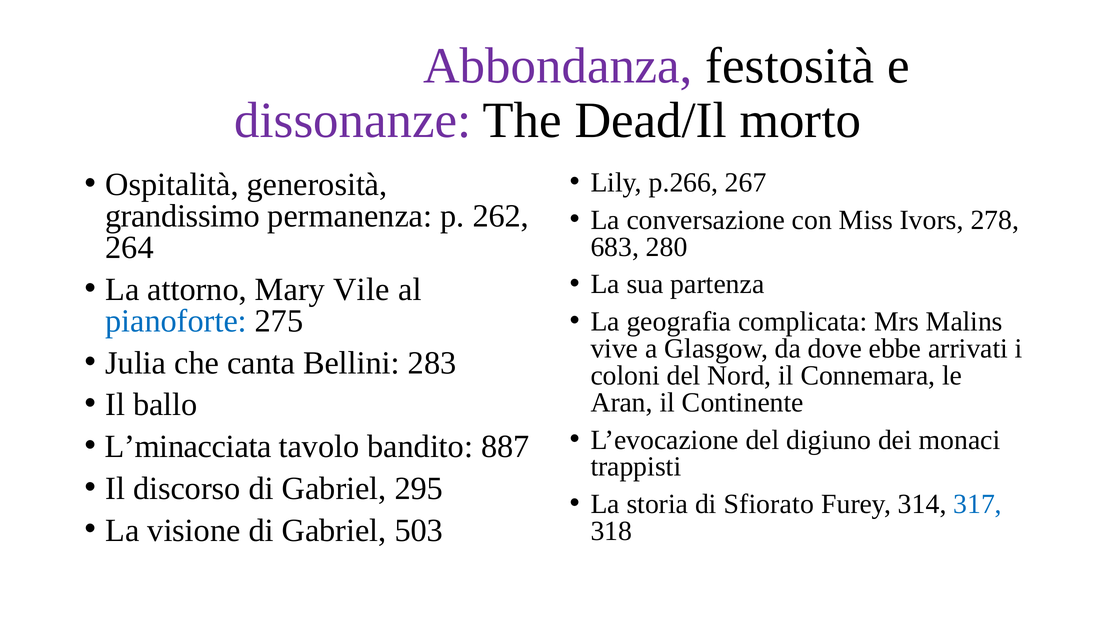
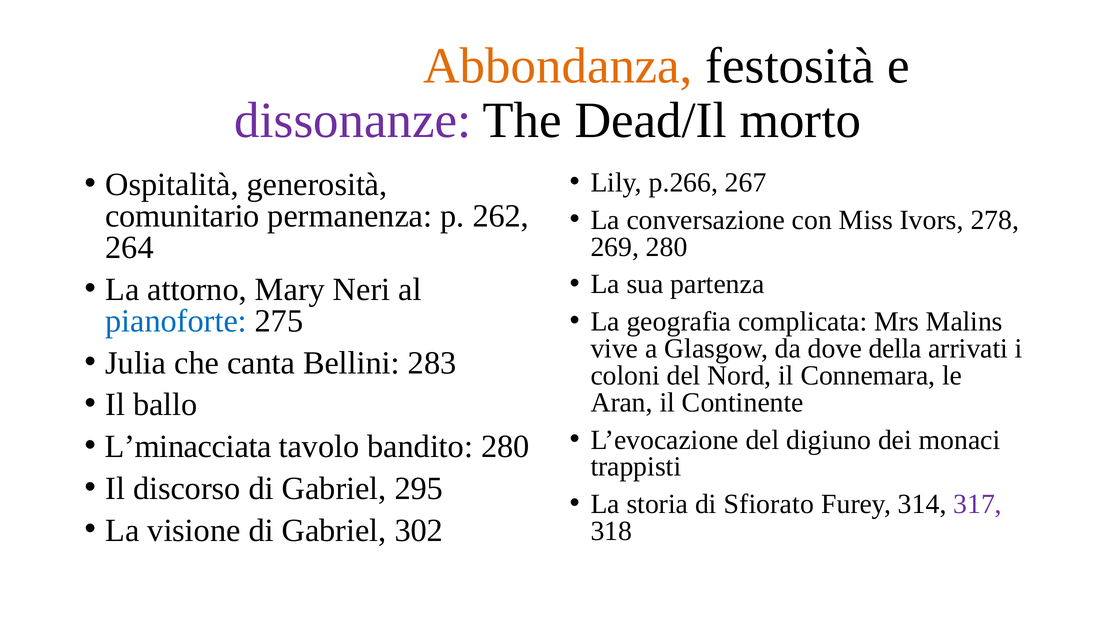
Abbondanza colour: purple -> orange (558, 66)
grandissimo: grandissimo -> comunitario (182, 216)
683: 683 -> 269 (615, 247)
Vile: Vile -> Neri (362, 290)
ebbe: ebbe -> della (895, 348)
bandito 887: 887 -> 280 (505, 447)
317 colour: blue -> purple (978, 504)
503: 503 -> 302 (419, 530)
